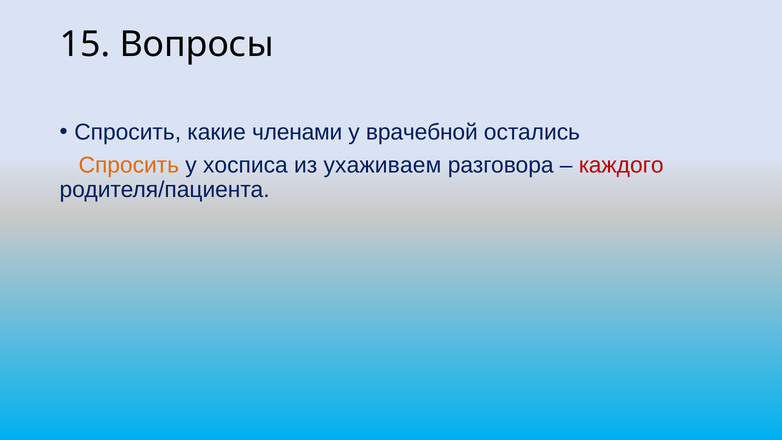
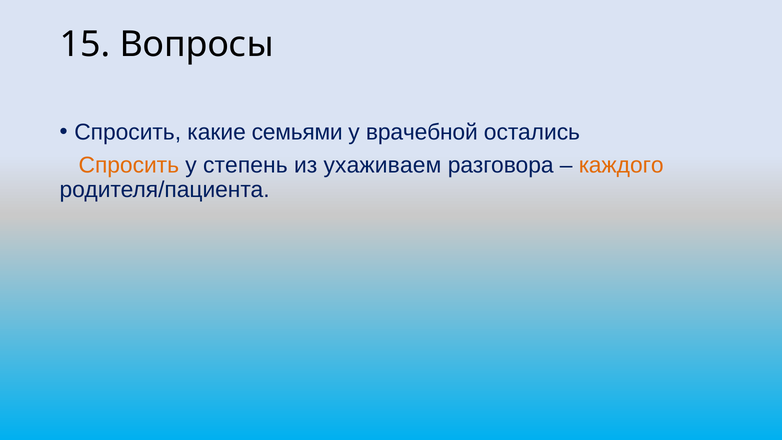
членами: членами -> семьями (297, 132)
хосписа: хосписа -> степень (245, 165)
каждого colour: red -> orange (621, 165)
